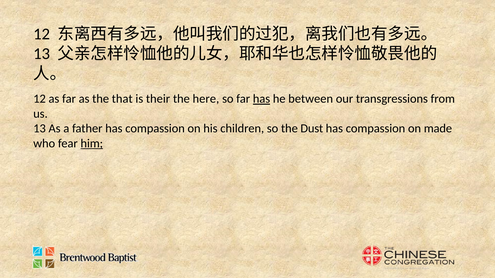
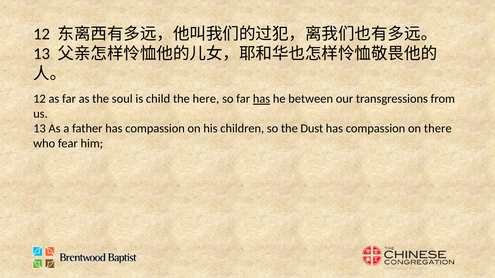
that: that -> soul (122, 99)
their: their -> child (158, 99)
made: made -> there (438, 129)
him underline: present -> none (92, 144)
